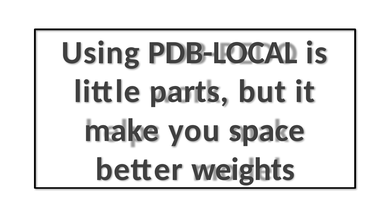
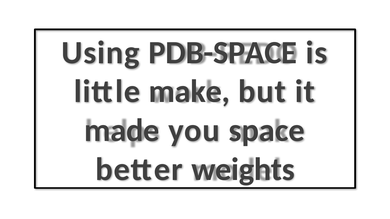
PDB-LOCAL: PDB-LOCAL -> PDB-SPACE (223, 53)
parts: parts -> make (189, 92)
make: make -> made (122, 131)
